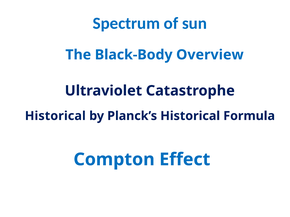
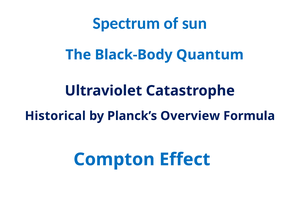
Overview: Overview -> Quantum (210, 55)
Planck’s Historical: Historical -> Overview (190, 116)
